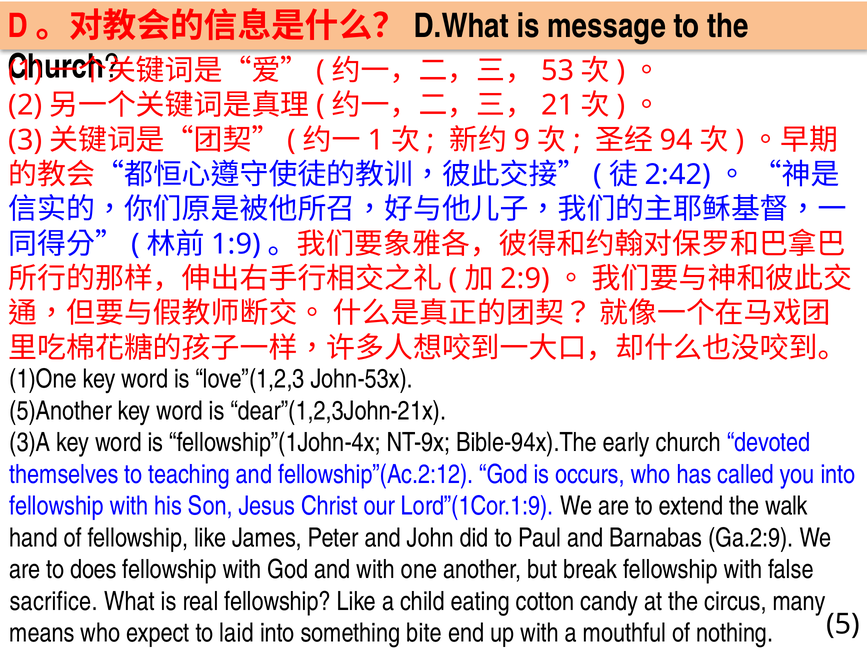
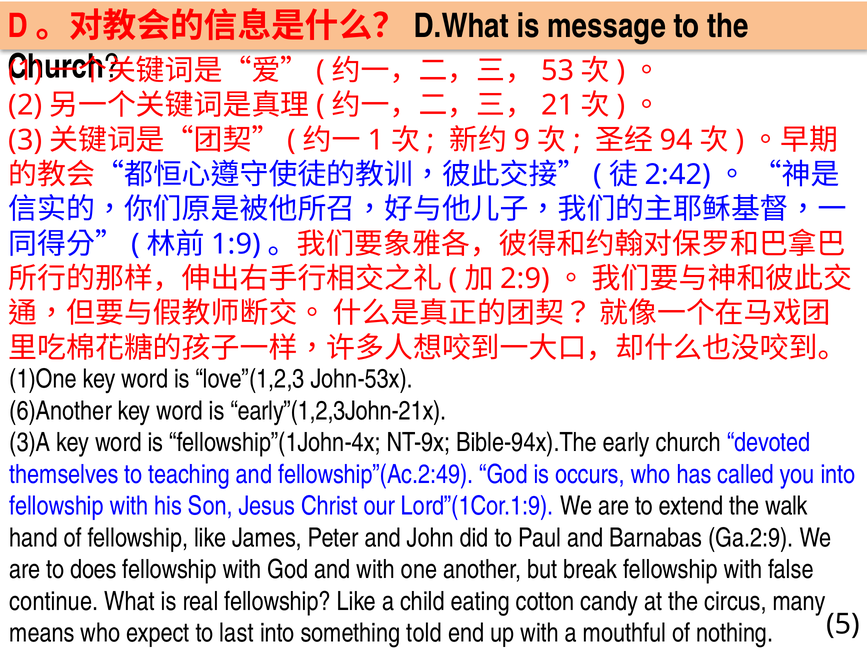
5)Another: 5)Another -> 6)Another (61, 411)
dear”(1,2,3John-21x: dear”(1,2,3John-21x -> early”(1,2,3John-21x (338, 411)
fellowship”(Ac.2:12: fellowship”(Ac.2:12 -> fellowship”(Ac.2:49 (376, 474)
sacrifice: sacrifice -> continue (54, 602)
laid: laid -> last (237, 633)
bite: bite -> told (424, 633)
